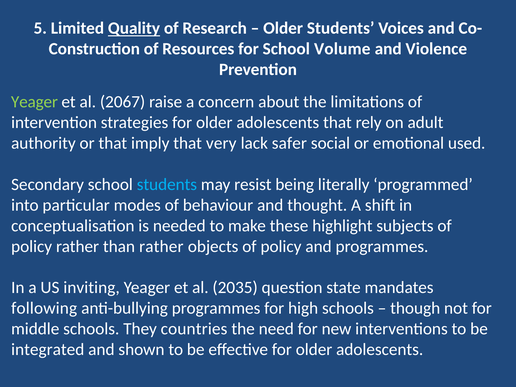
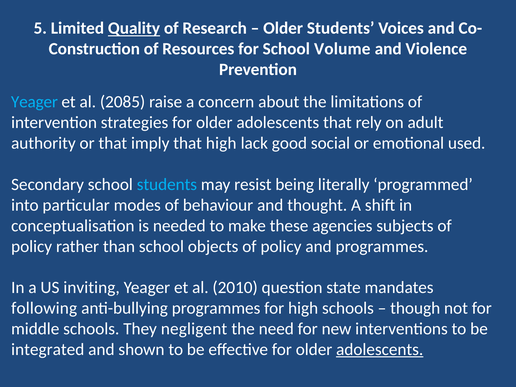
Yeager colour: light green -> light blue (34, 102)
2067: 2067 -> 2085 (123, 102)
that very: very -> high (221, 143)
safer: safer -> good (289, 143)
highlight: highlight -> agencies (342, 226)
than rather: rather -> school (161, 246)
2035: 2035 -> 2010 (235, 288)
countries: countries -> negligent (194, 329)
adolescents underline: none -> present (380, 350)
